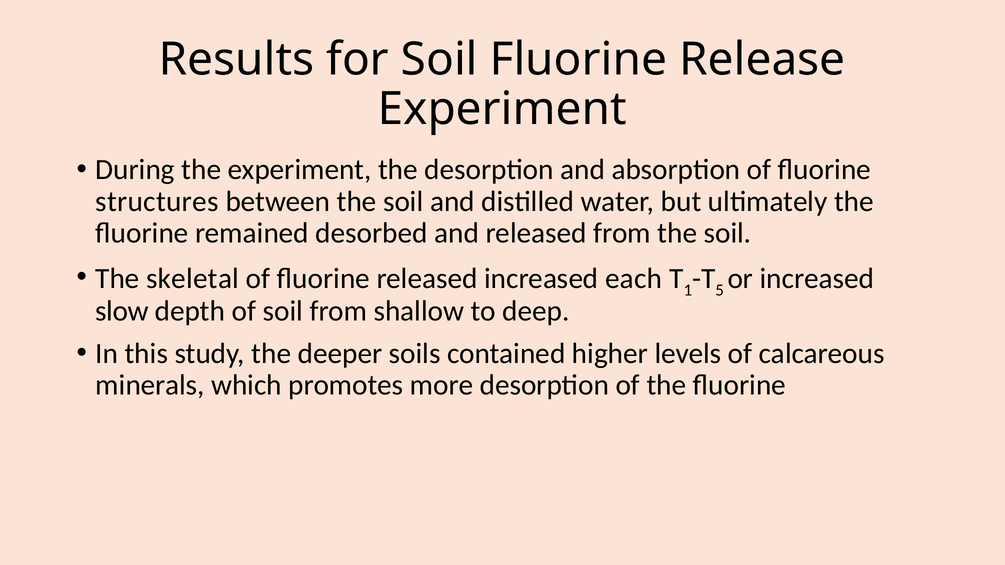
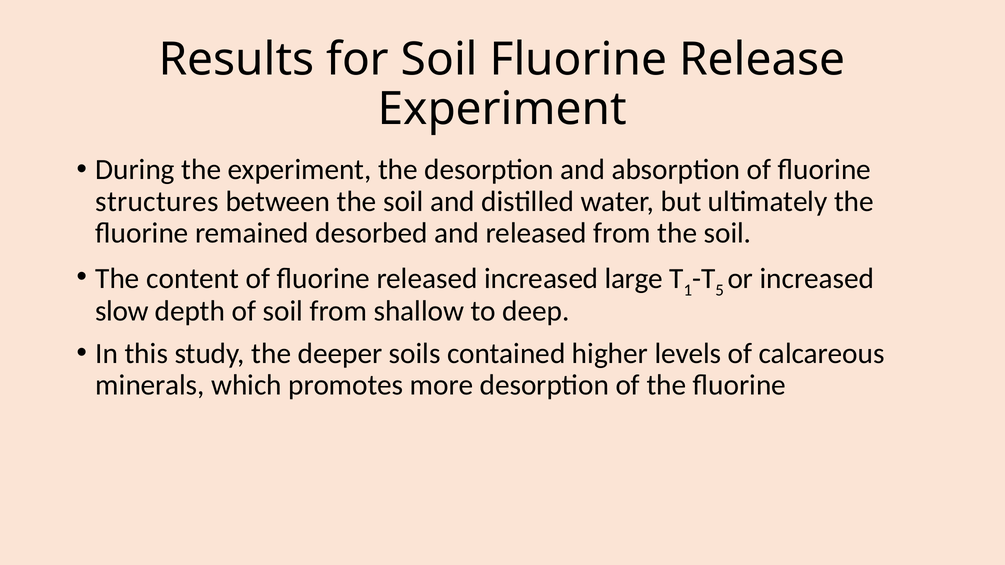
skeletal: skeletal -> content (193, 279)
each: each -> large (634, 279)
